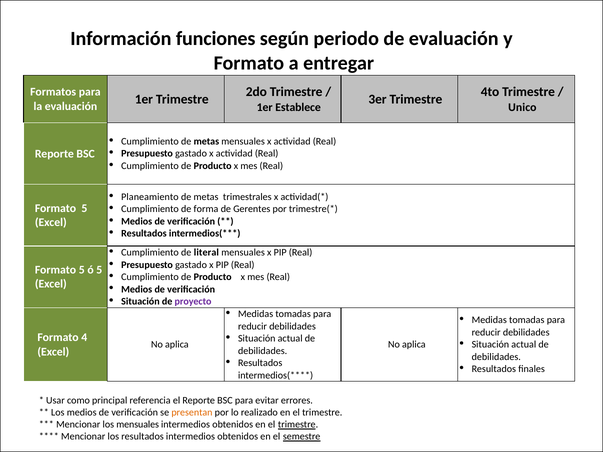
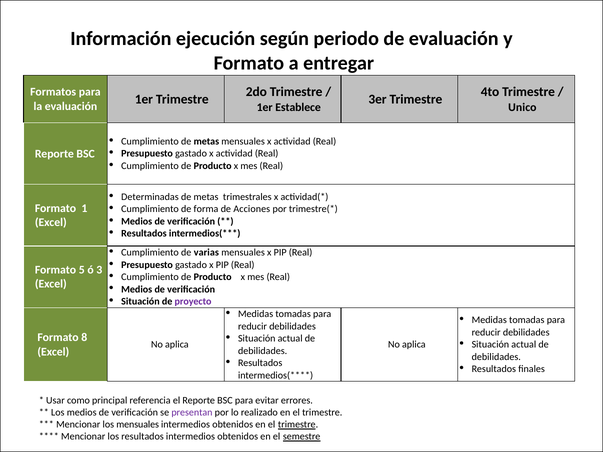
funciones: funciones -> ejecución (216, 39)
Planeamiento: Planeamiento -> Determinadas (150, 197)
5: 5 -> 1 (84, 208)
Gerentes: Gerentes -> Acciones (252, 209)
literal: literal -> varias (206, 253)
ó 5: 5 -> 3 (99, 270)
4: 4 -> 8 (84, 338)
presentan colour: orange -> purple (192, 413)
